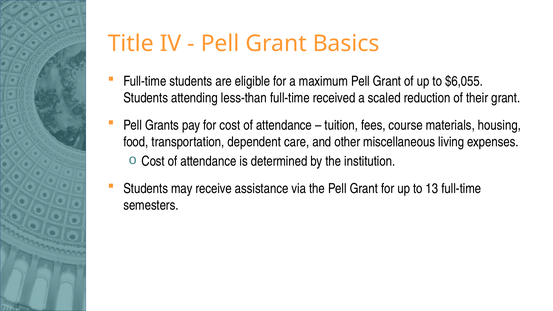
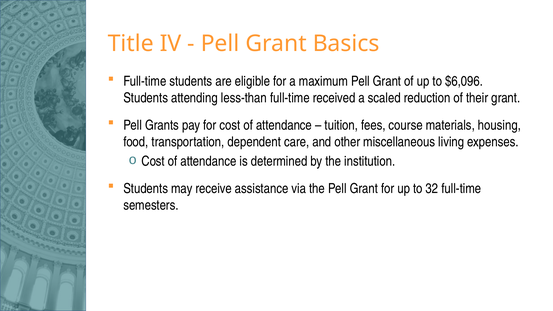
$6,055: $6,055 -> $6,096 (464, 81)
13: 13 -> 32 (432, 189)
